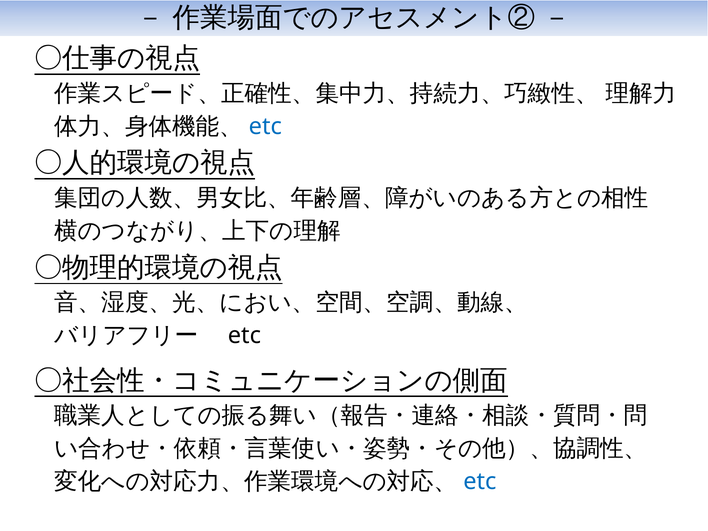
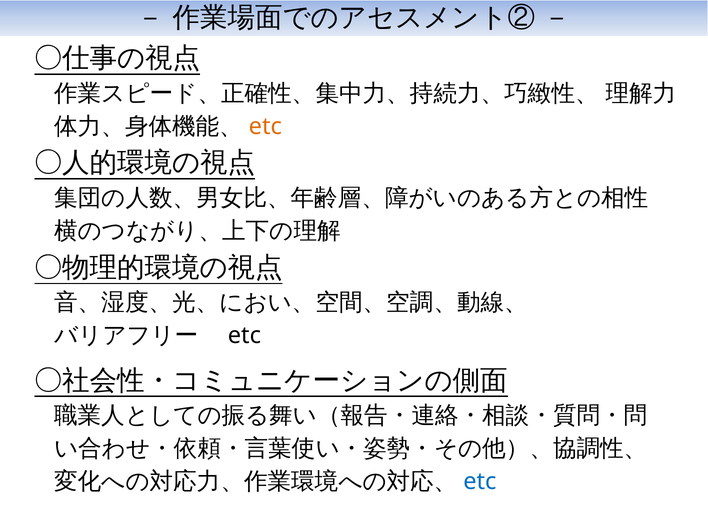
etc colour: blue -> orange (265, 126)
